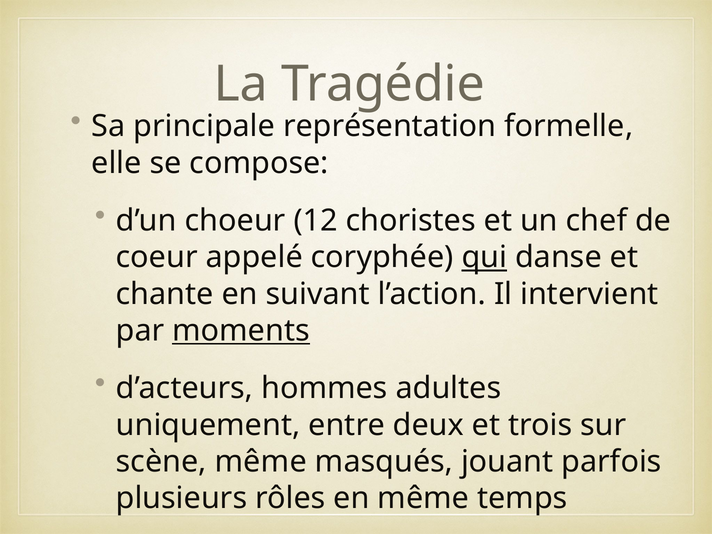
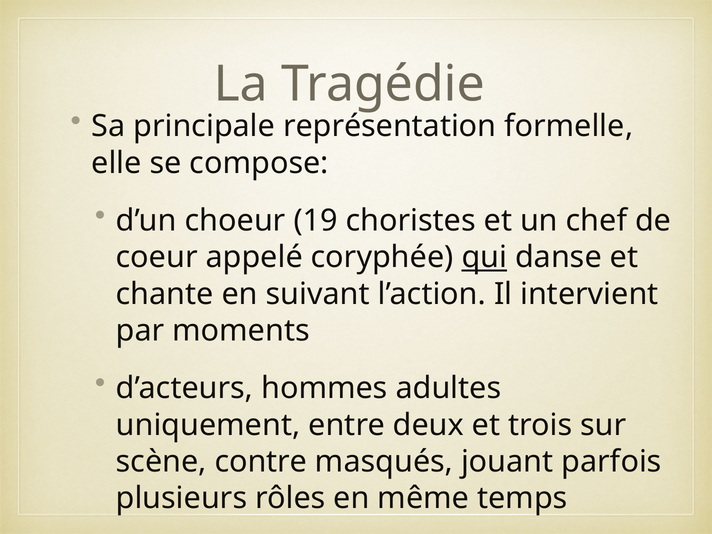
12: 12 -> 19 (316, 221)
moments underline: present -> none (241, 331)
scène même: même -> contre (261, 462)
